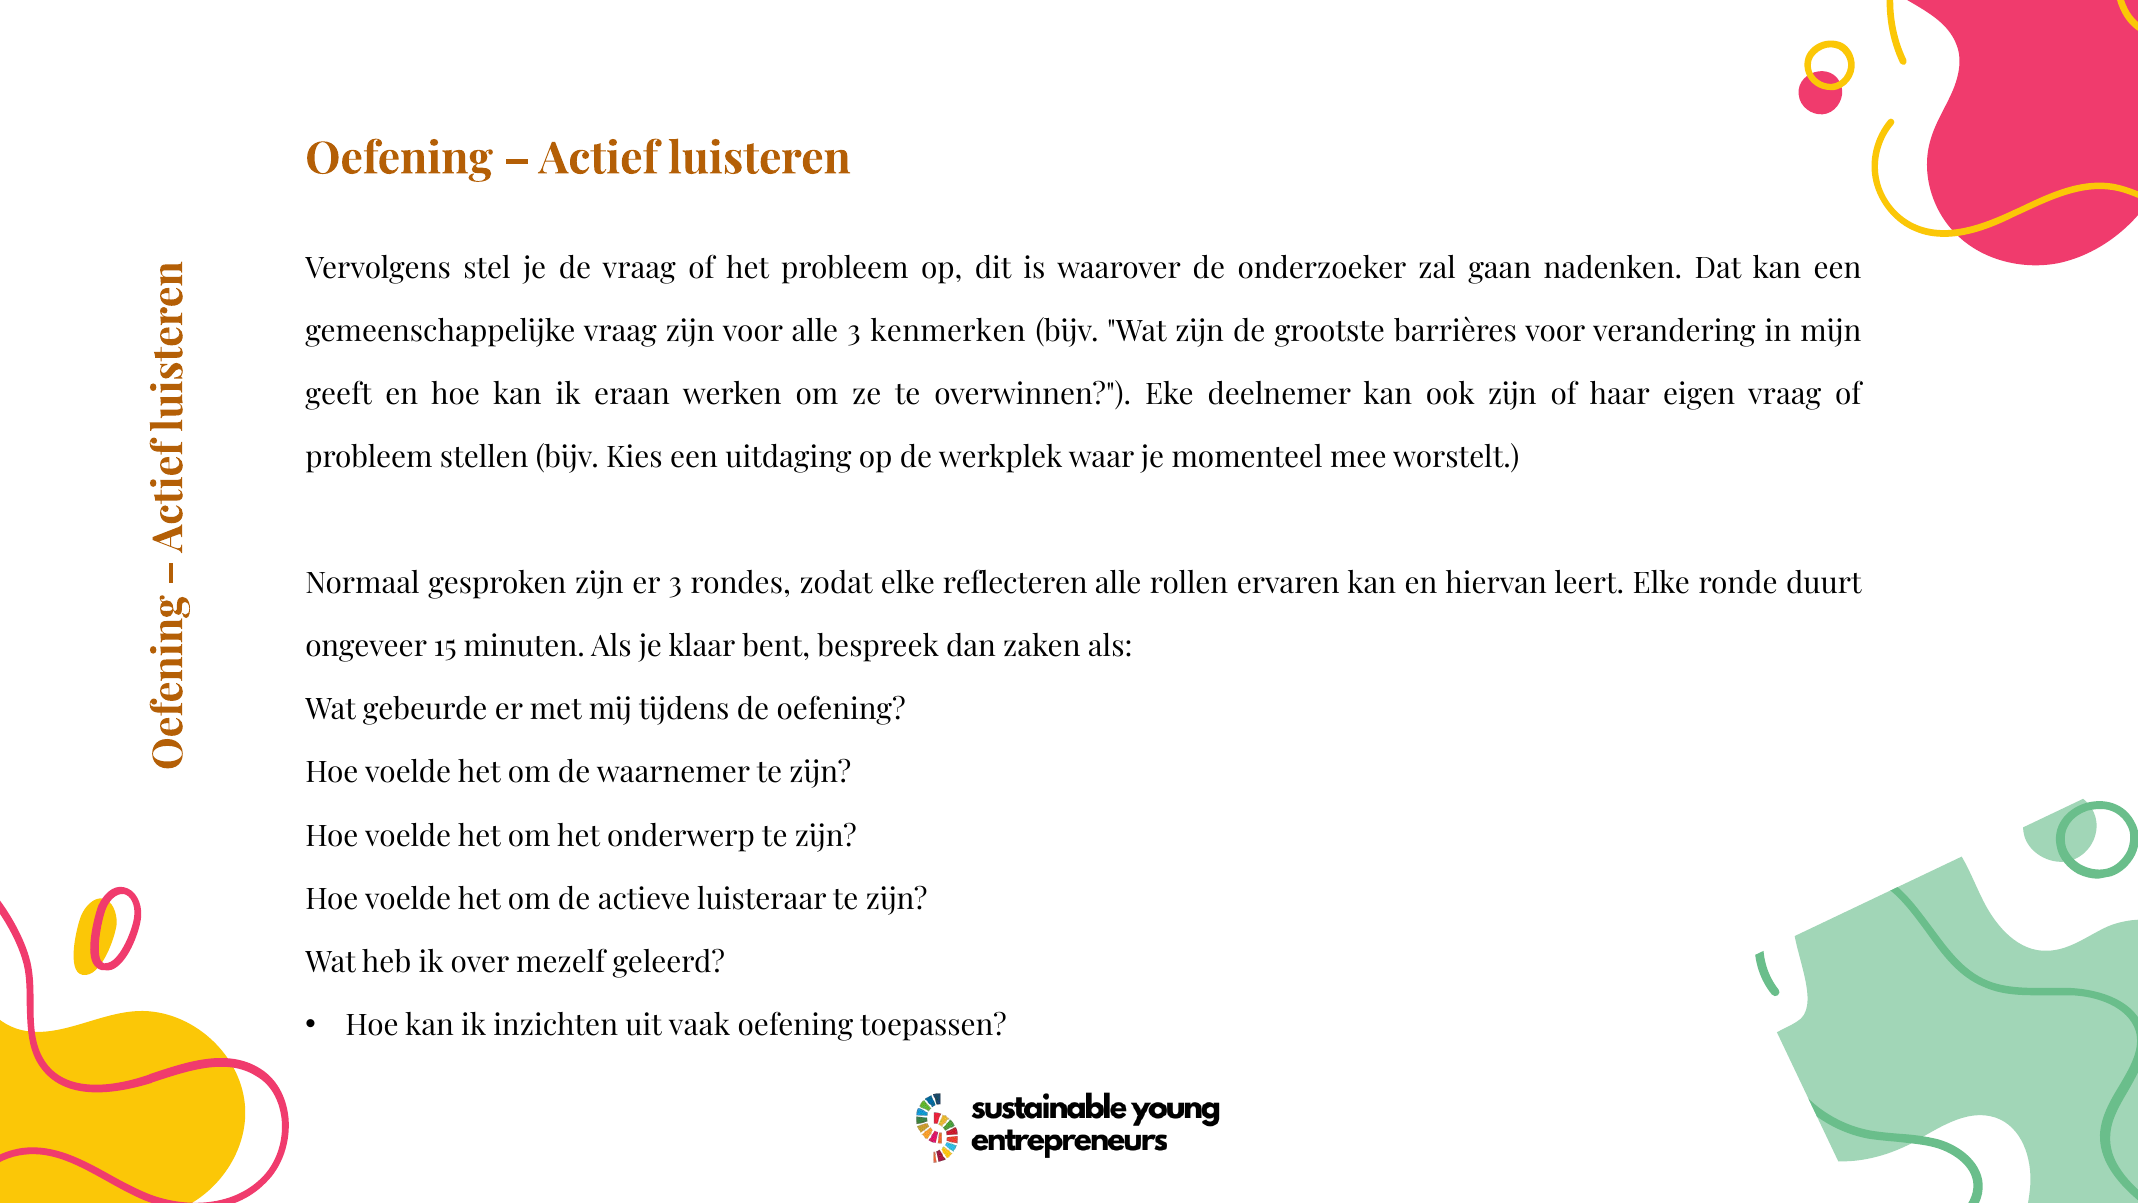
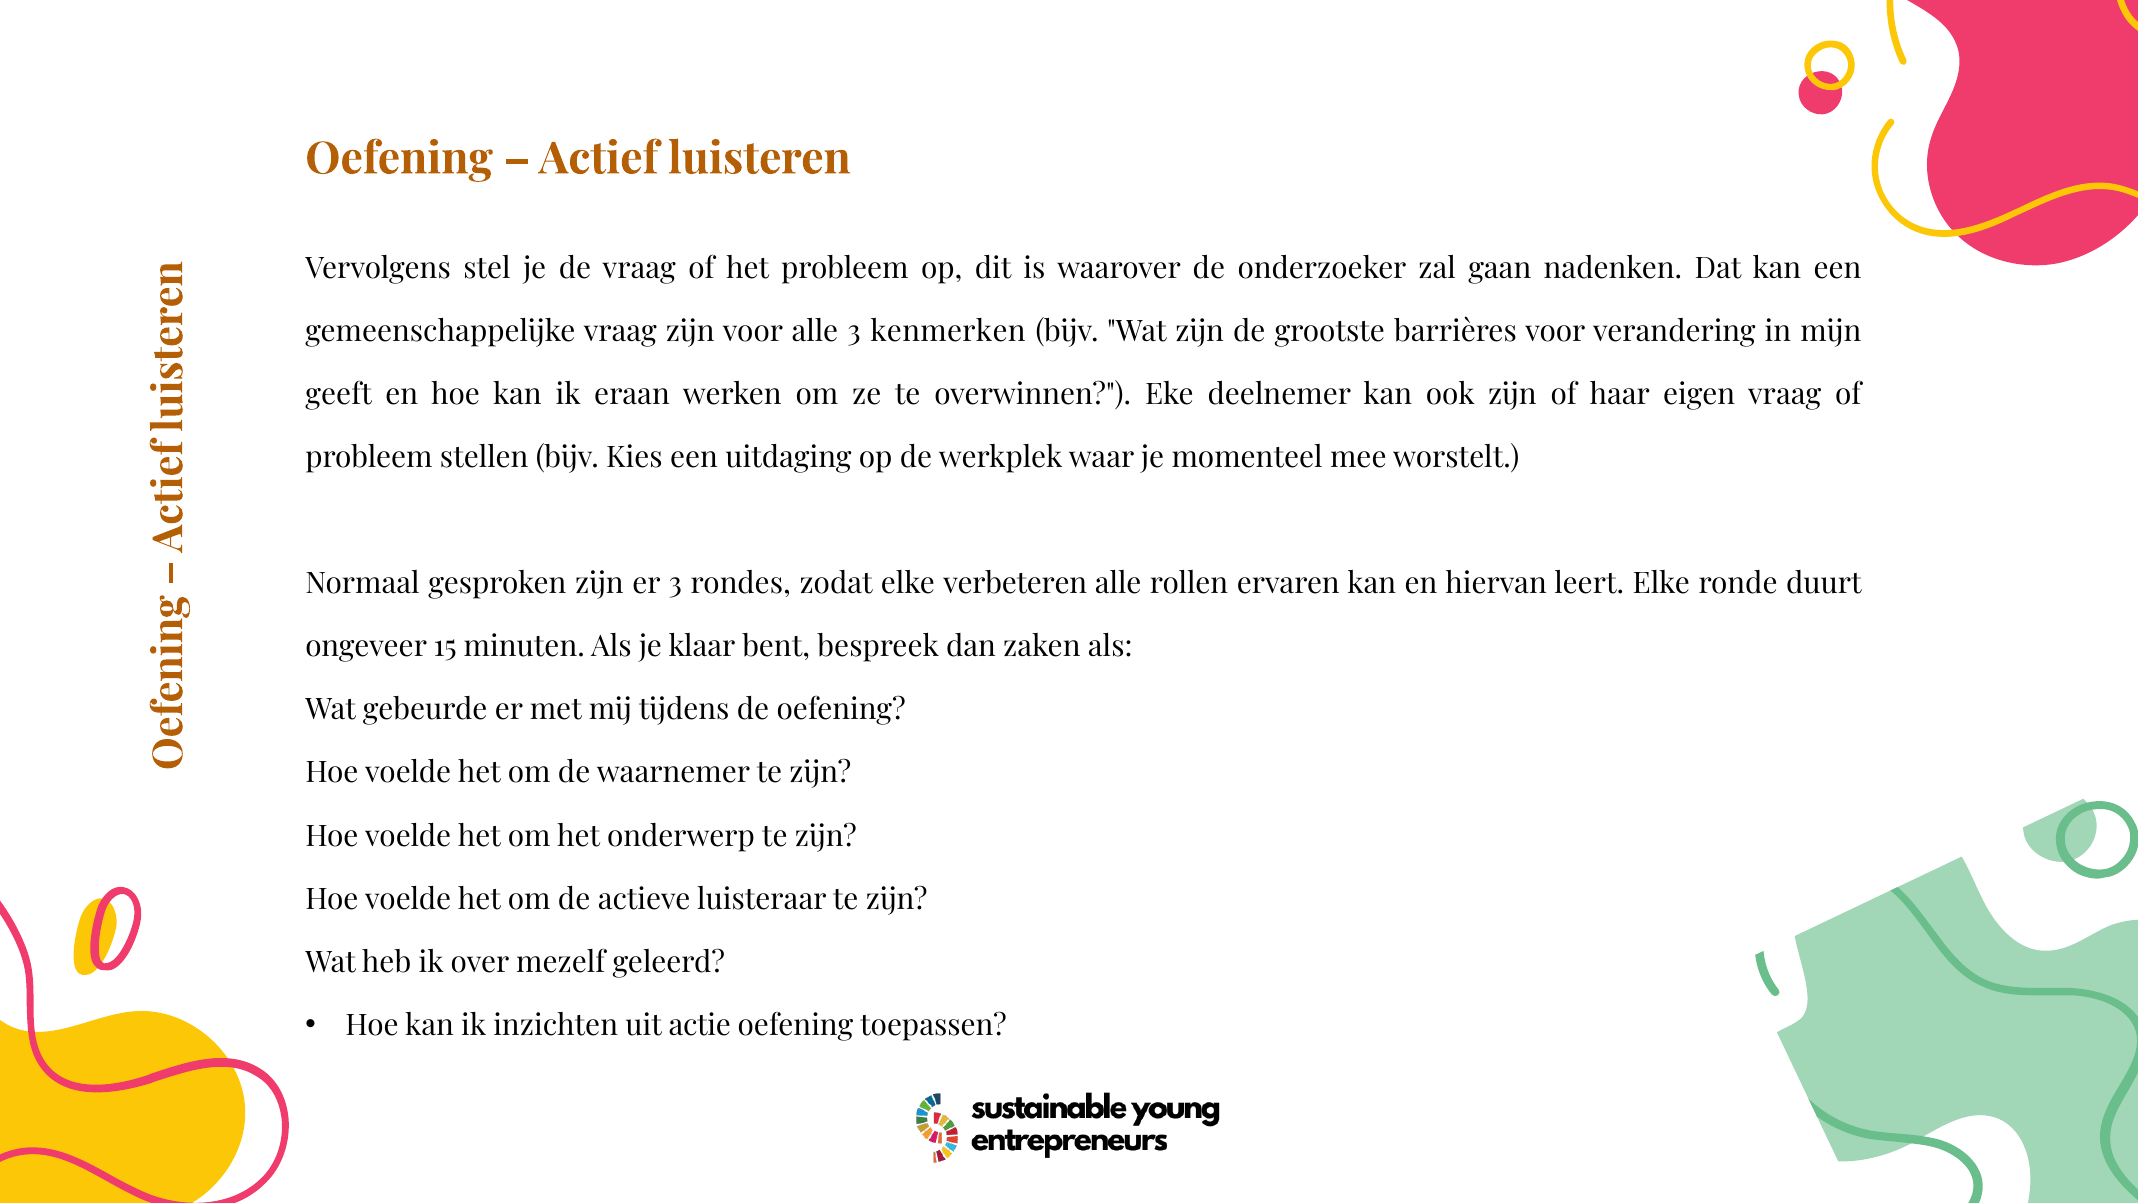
reflecteren: reflecteren -> verbeteren (1015, 584)
vaak: vaak -> actie (700, 1025)
